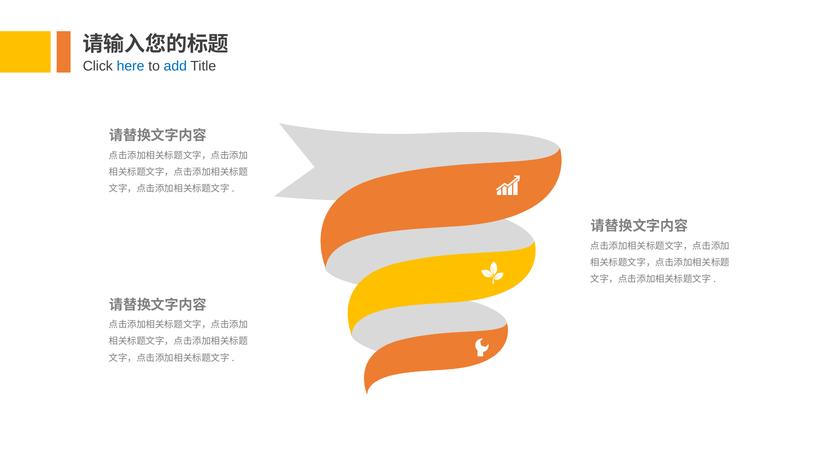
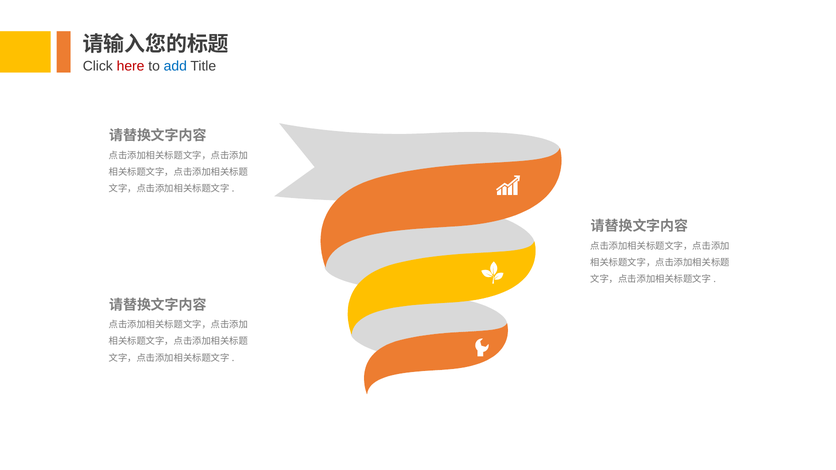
here colour: blue -> red (131, 66)
